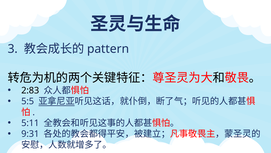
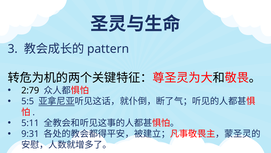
2:83: 2:83 -> 2:79 (30, 90)
